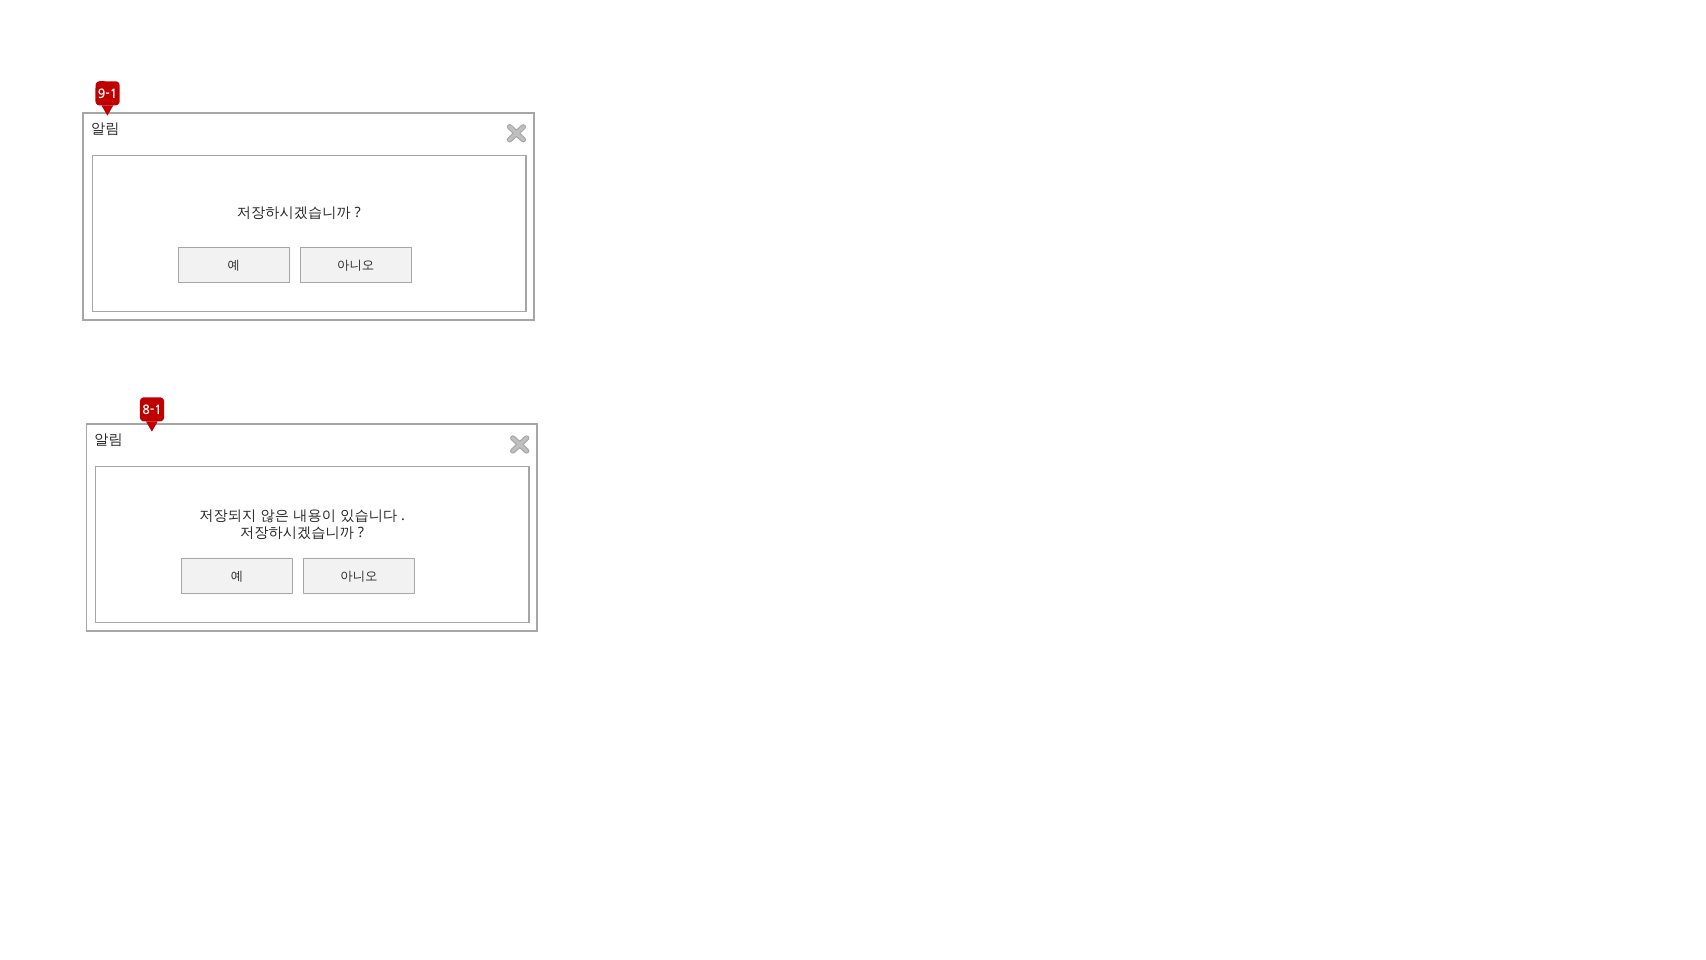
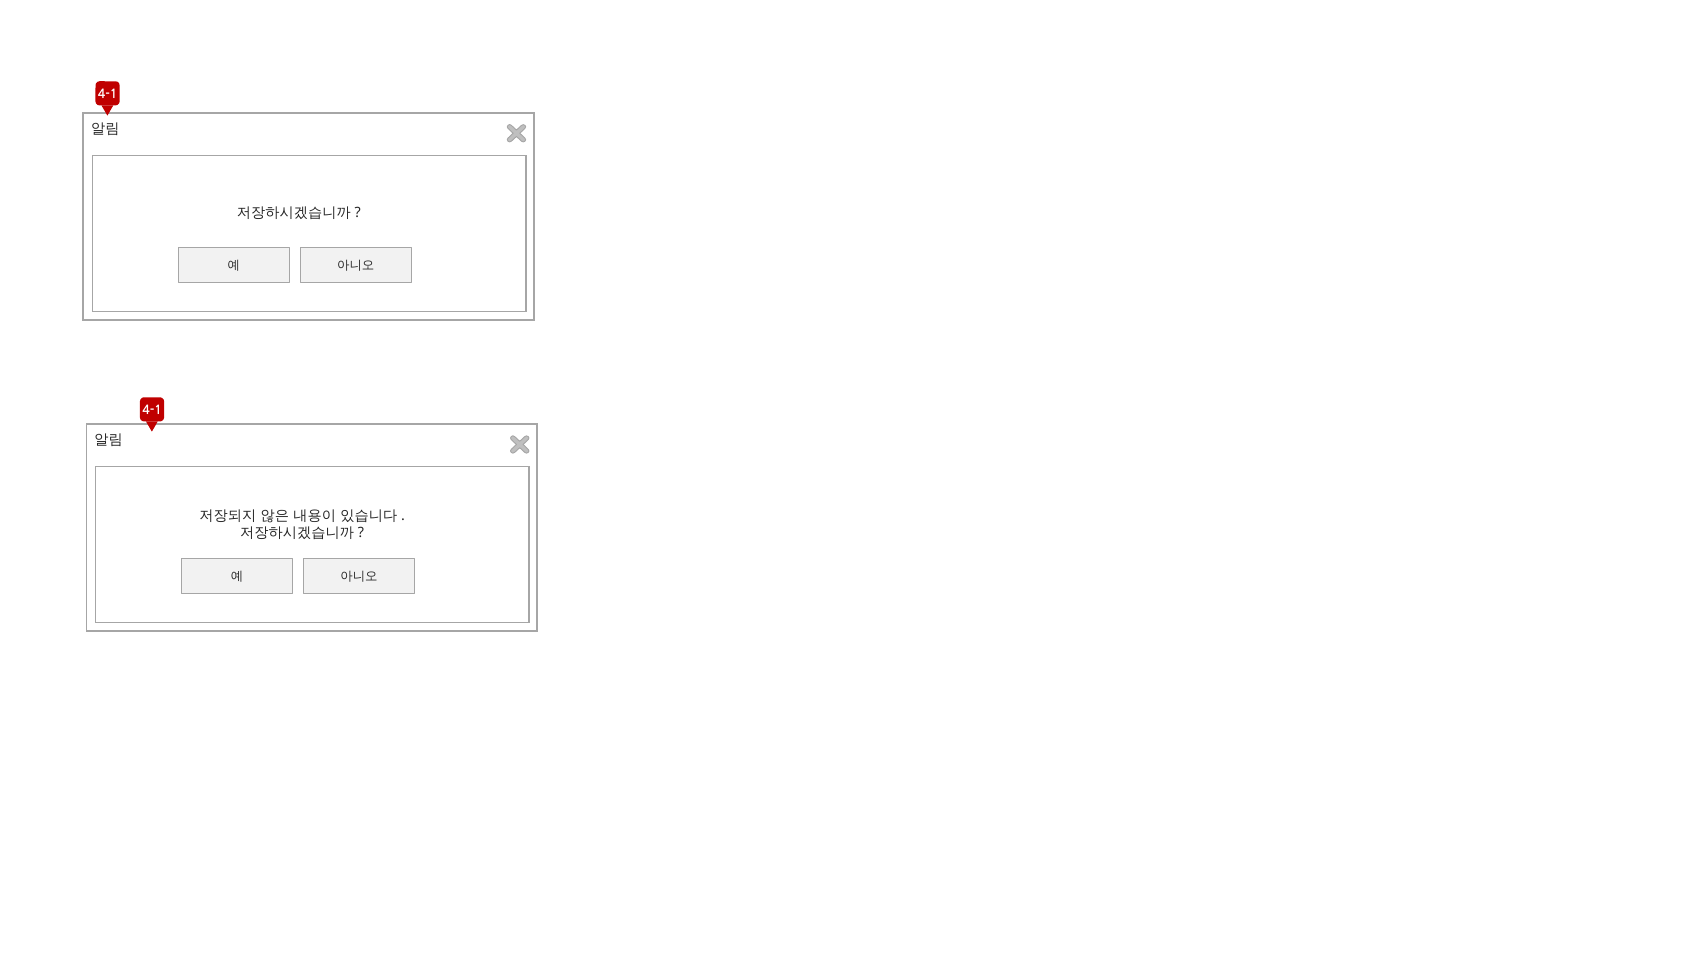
9-1: 9-1 -> 4-1 (108, 94)
8-1: 8-1 -> 4-1 (152, 410)
